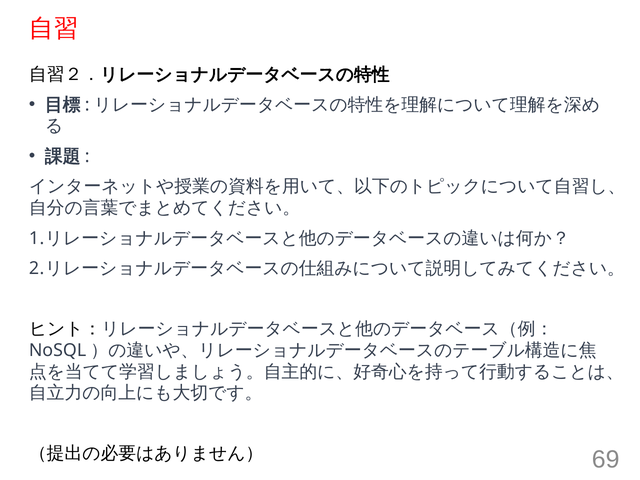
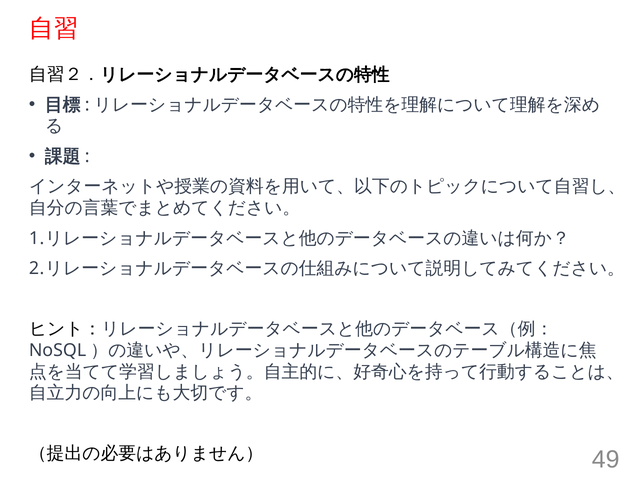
69: 69 -> 49 (606, 459)
